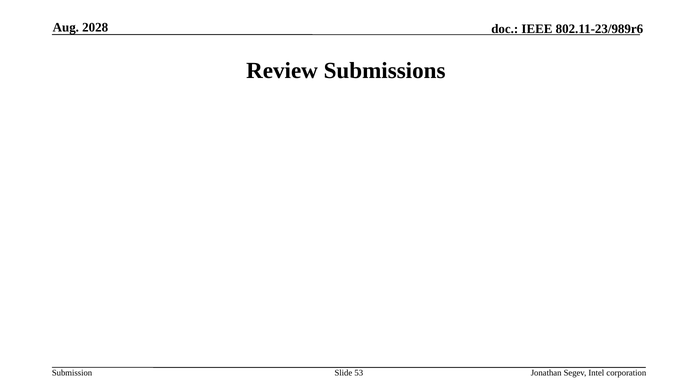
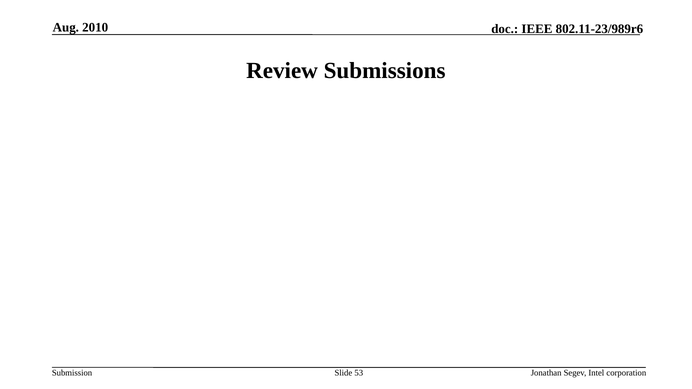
2028: 2028 -> 2010 (95, 28)
